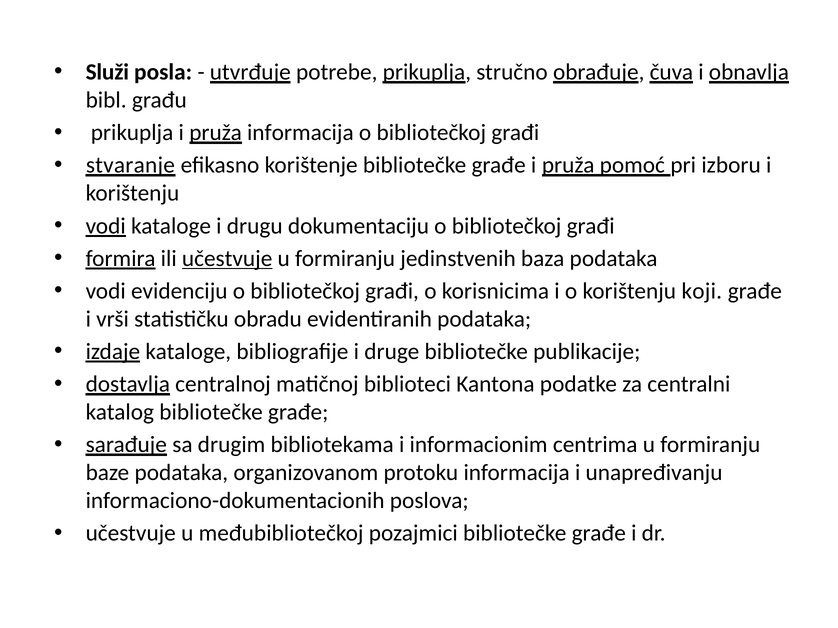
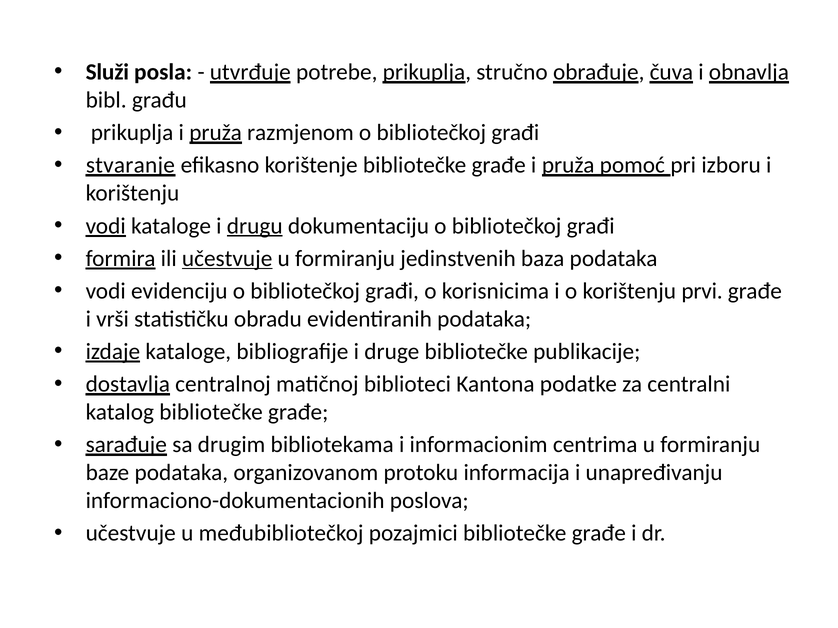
pruža informacija: informacija -> razmjenom (300, 133)
drugu underline: none -> present (255, 226)
koji: koji -> prvi (702, 291)
